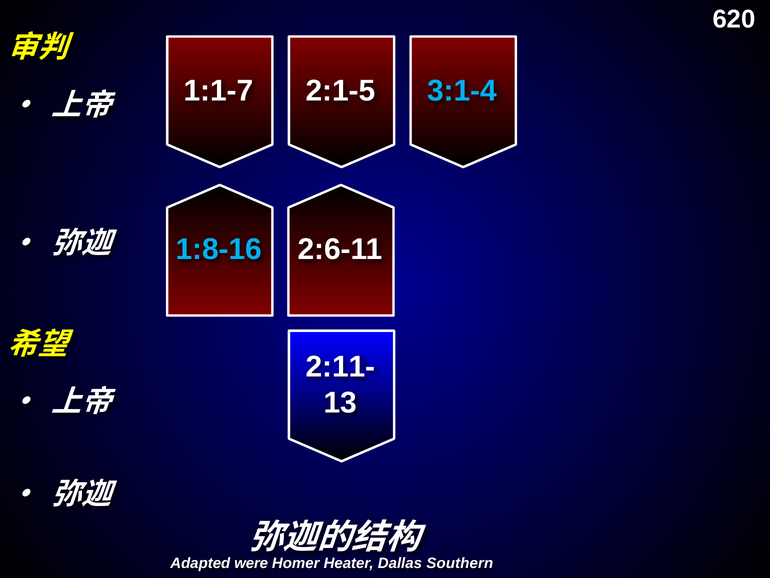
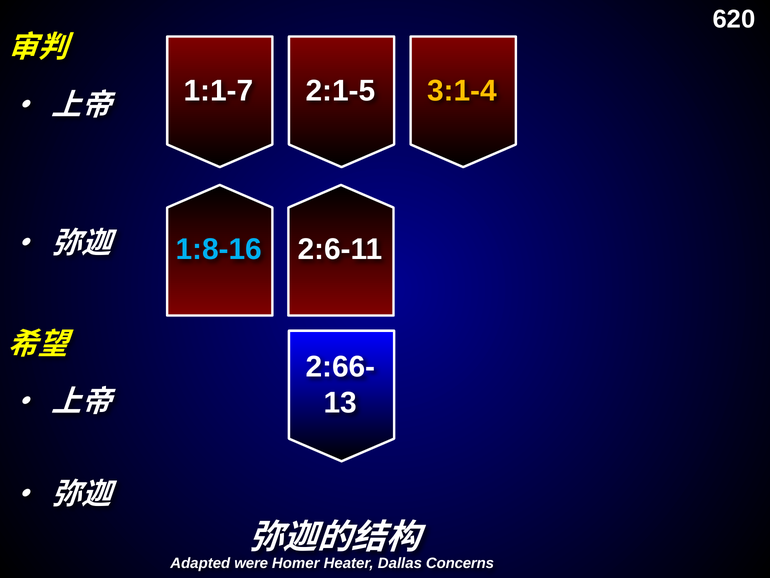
3:1-4 colour: light blue -> yellow (462, 91)
2:11-: 2:11- -> 2:66- (340, 367)
Southern: Southern -> Concerns (460, 563)
